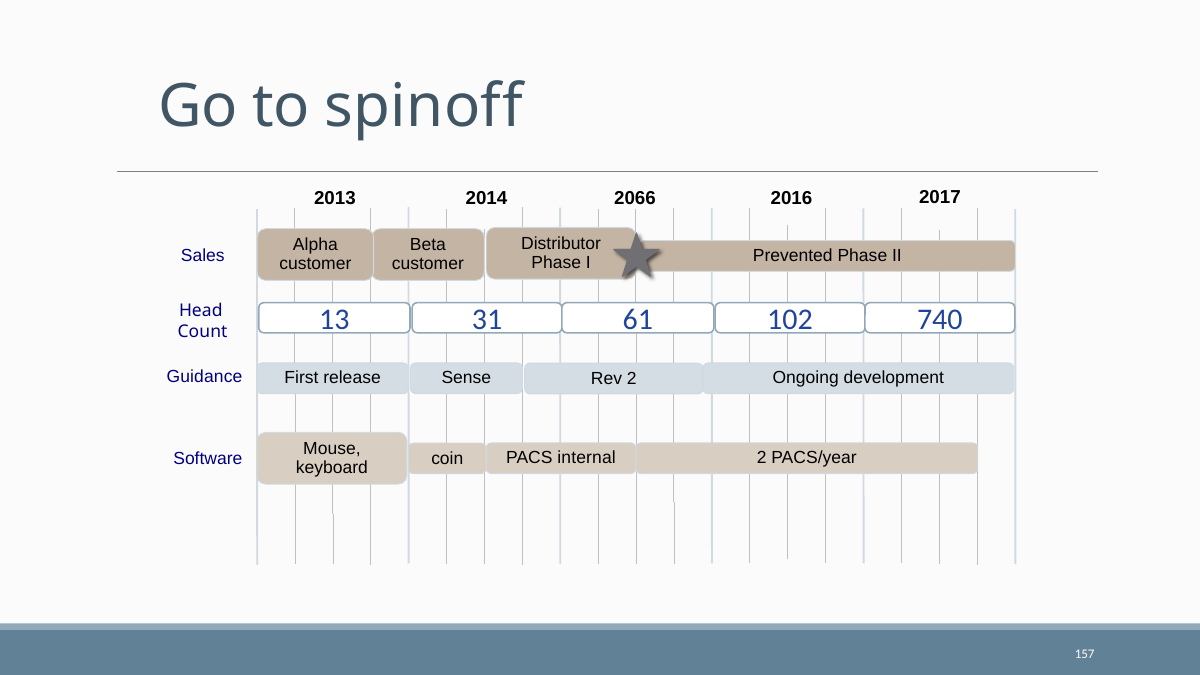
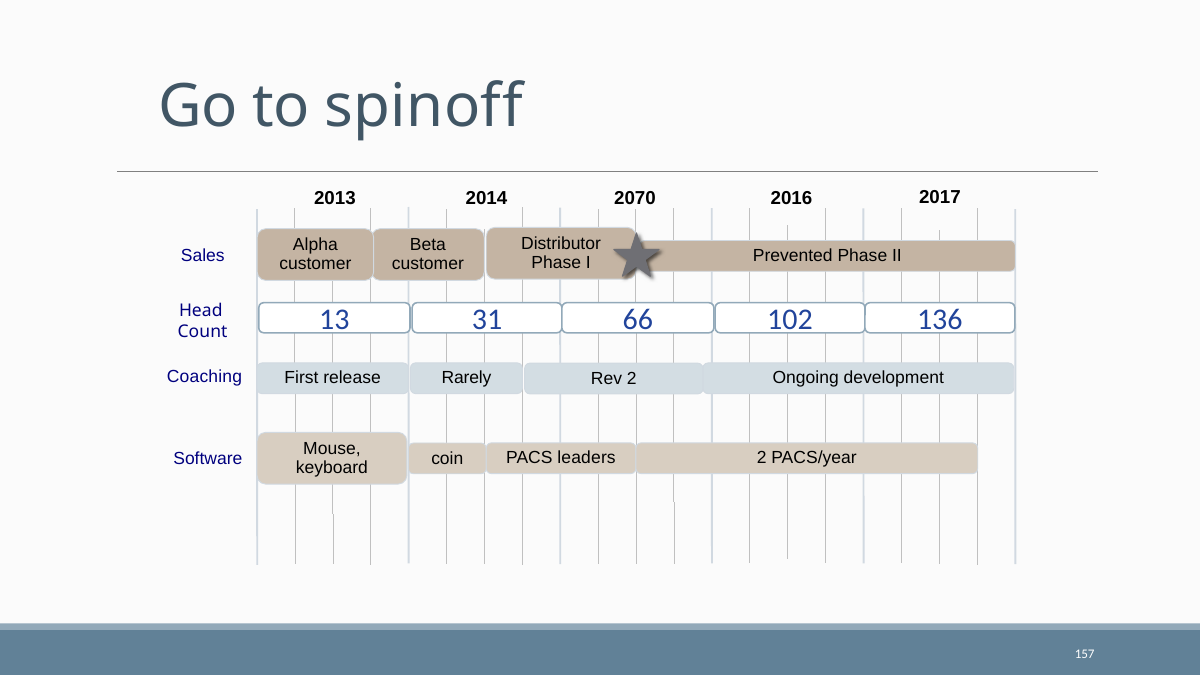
2066: 2066 -> 2070 (635, 198)
61: 61 -> 66 (638, 320)
740: 740 -> 136 (940, 320)
Guidance: Guidance -> Coaching (204, 377)
Sense: Sense -> Rarely (466, 378)
internal: internal -> leaders (587, 458)
